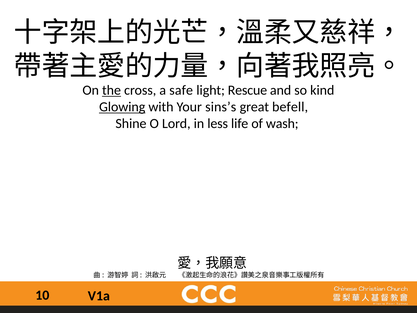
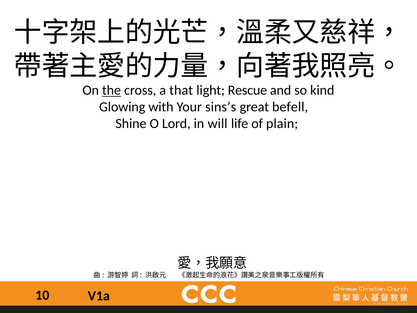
safe: safe -> that (181, 90)
Glowing underline: present -> none (122, 107)
less: less -> will (218, 124)
wash: wash -> plain (282, 124)
